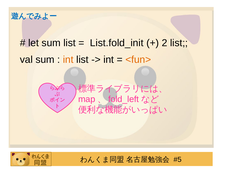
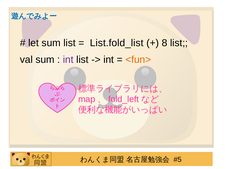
List.fold_init: List.fold_init -> List.fold_list (117, 43)
2: 2 -> 8 (164, 43)
int colour: orange -> purple (68, 60)
